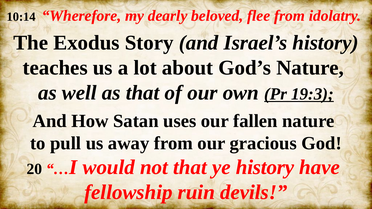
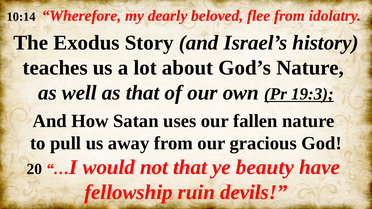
ye history: history -> beauty (265, 167)
